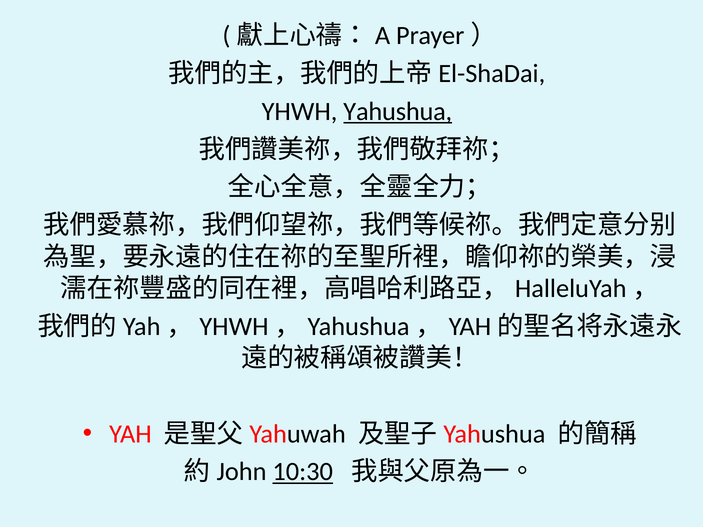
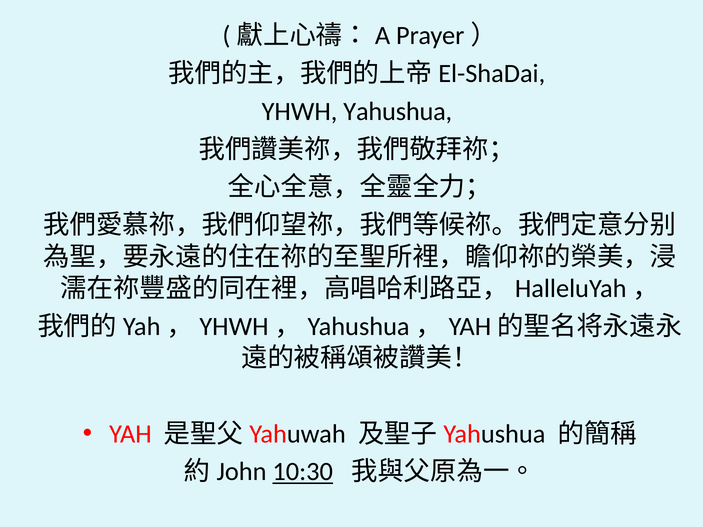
Yahushua underline: present -> none (398, 112)
